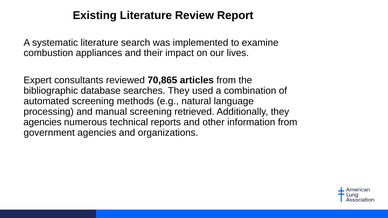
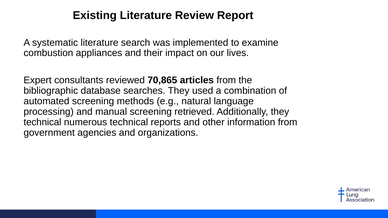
agencies: agencies -> technical (42, 122)
